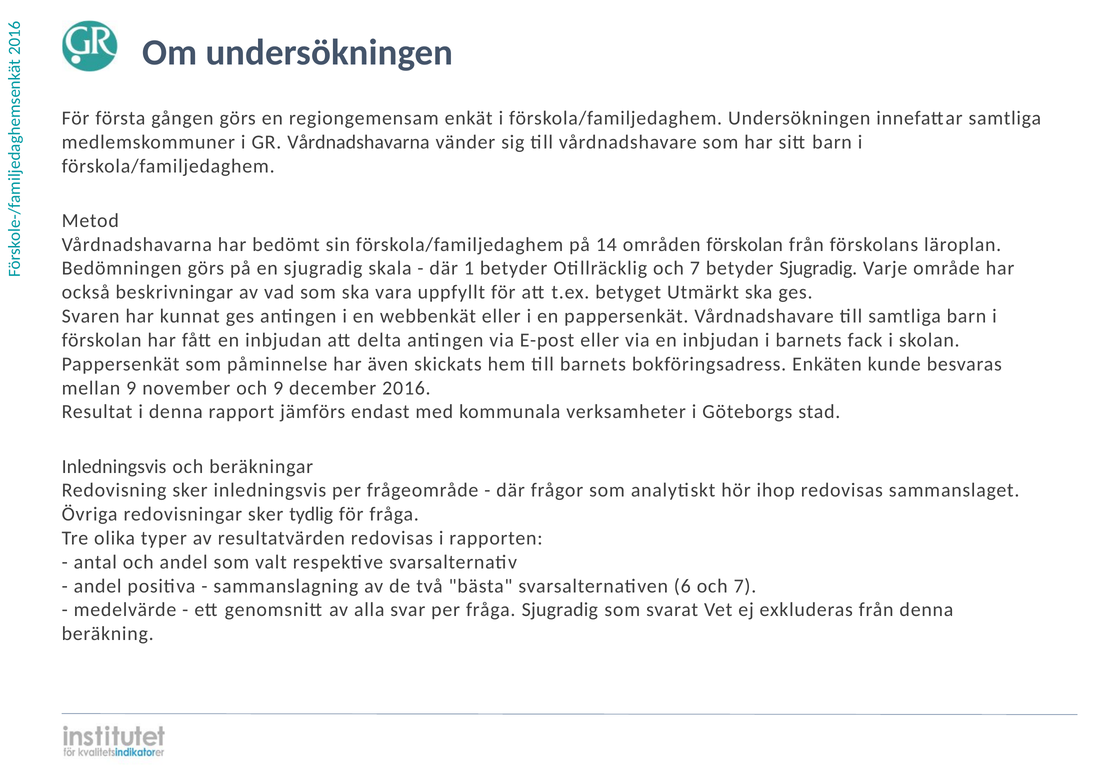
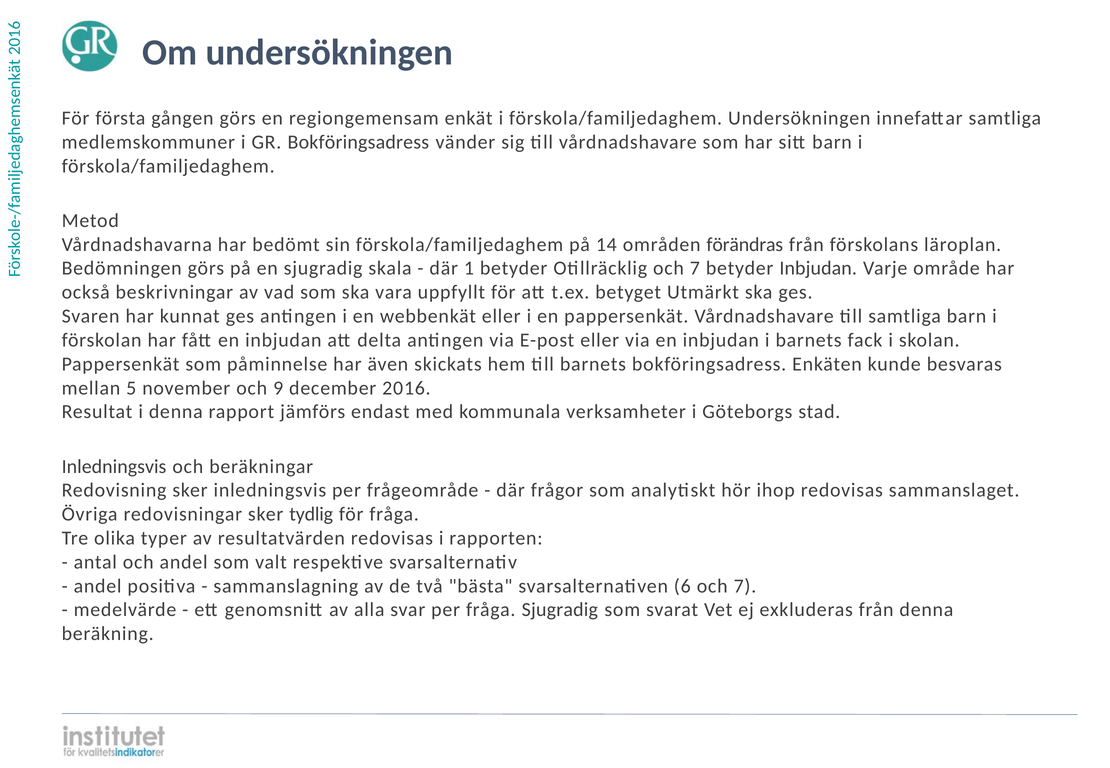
GR Vårdnadshavarna: Vårdnadshavarna -> Bokföringsadress (358, 142)
områden förskolan: förskolan -> förändras (745, 245)
betyder Sjugradig: Sjugradig -> Inbjudan (818, 269)
mellan 9: 9 -> 5 (131, 388)
